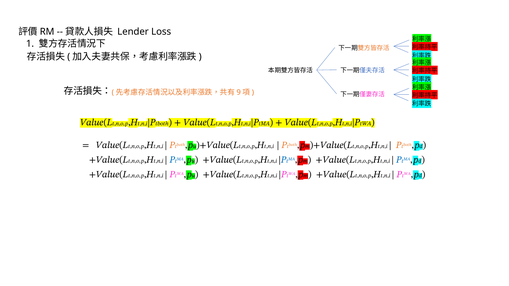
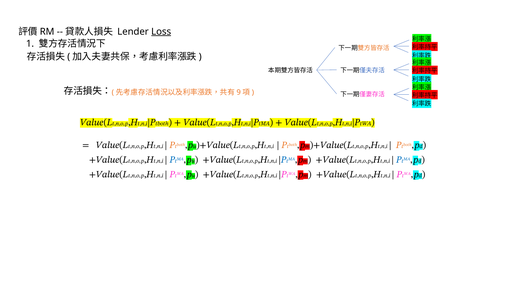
Loss underline: none -> present (161, 32)
